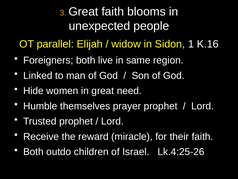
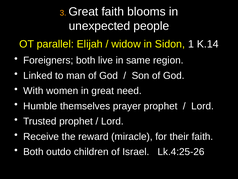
K.16: K.16 -> K.14 (208, 44)
Hide: Hide -> With (33, 91)
